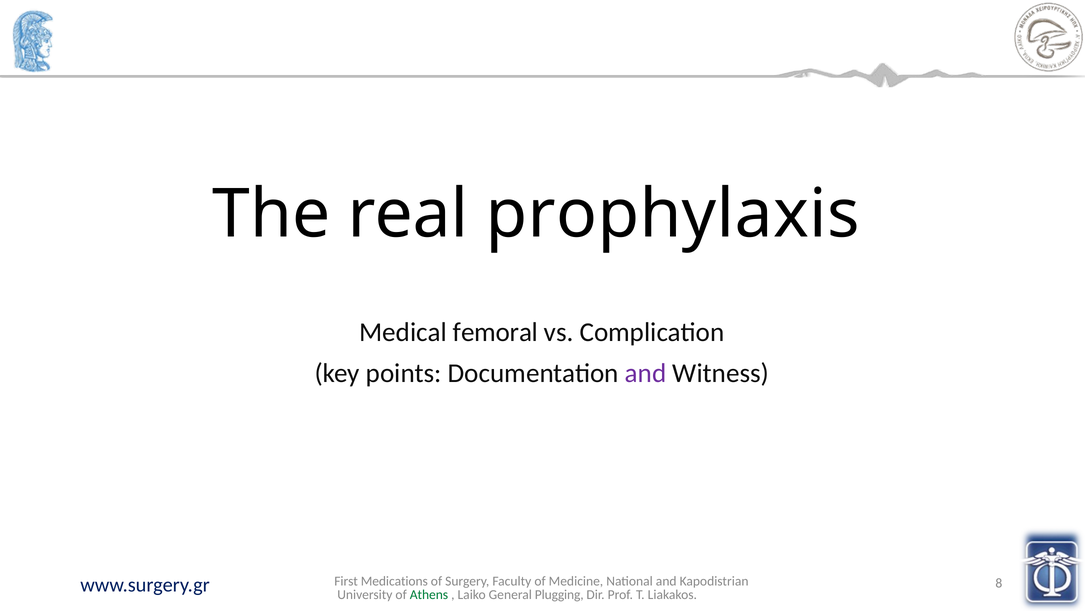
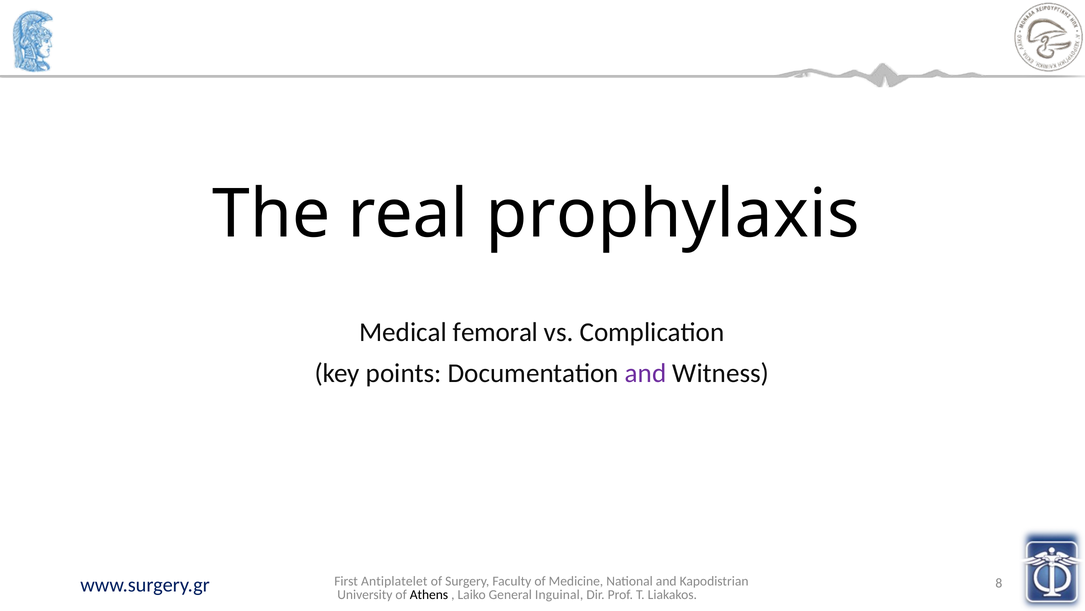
Medications: Medications -> Antiplatelet (394, 581)
Athens colour: green -> black (429, 594)
Plugging: Plugging -> Inguinal (559, 594)
